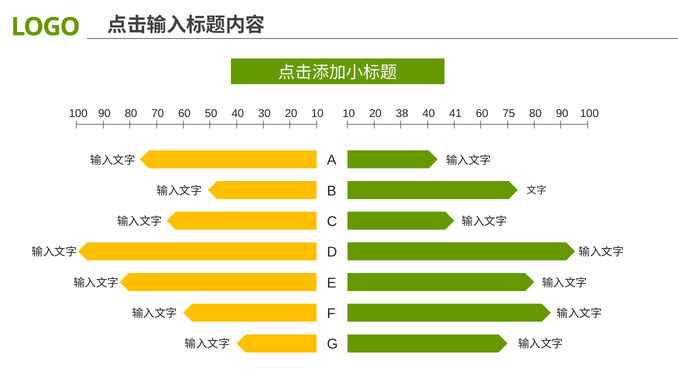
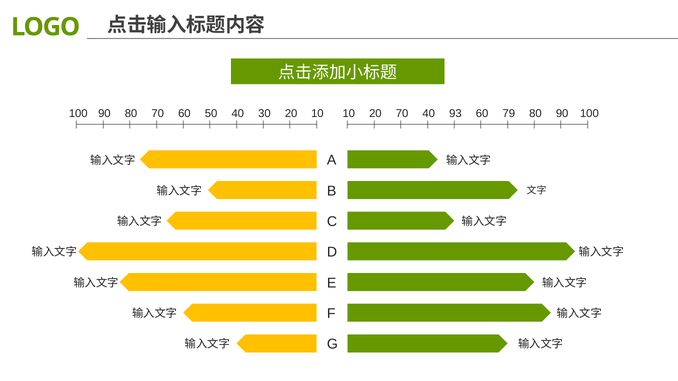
20 38: 38 -> 70 (402, 114)
41: 41 -> 93 (455, 114)
75: 75 -> 79 (509, 114)
